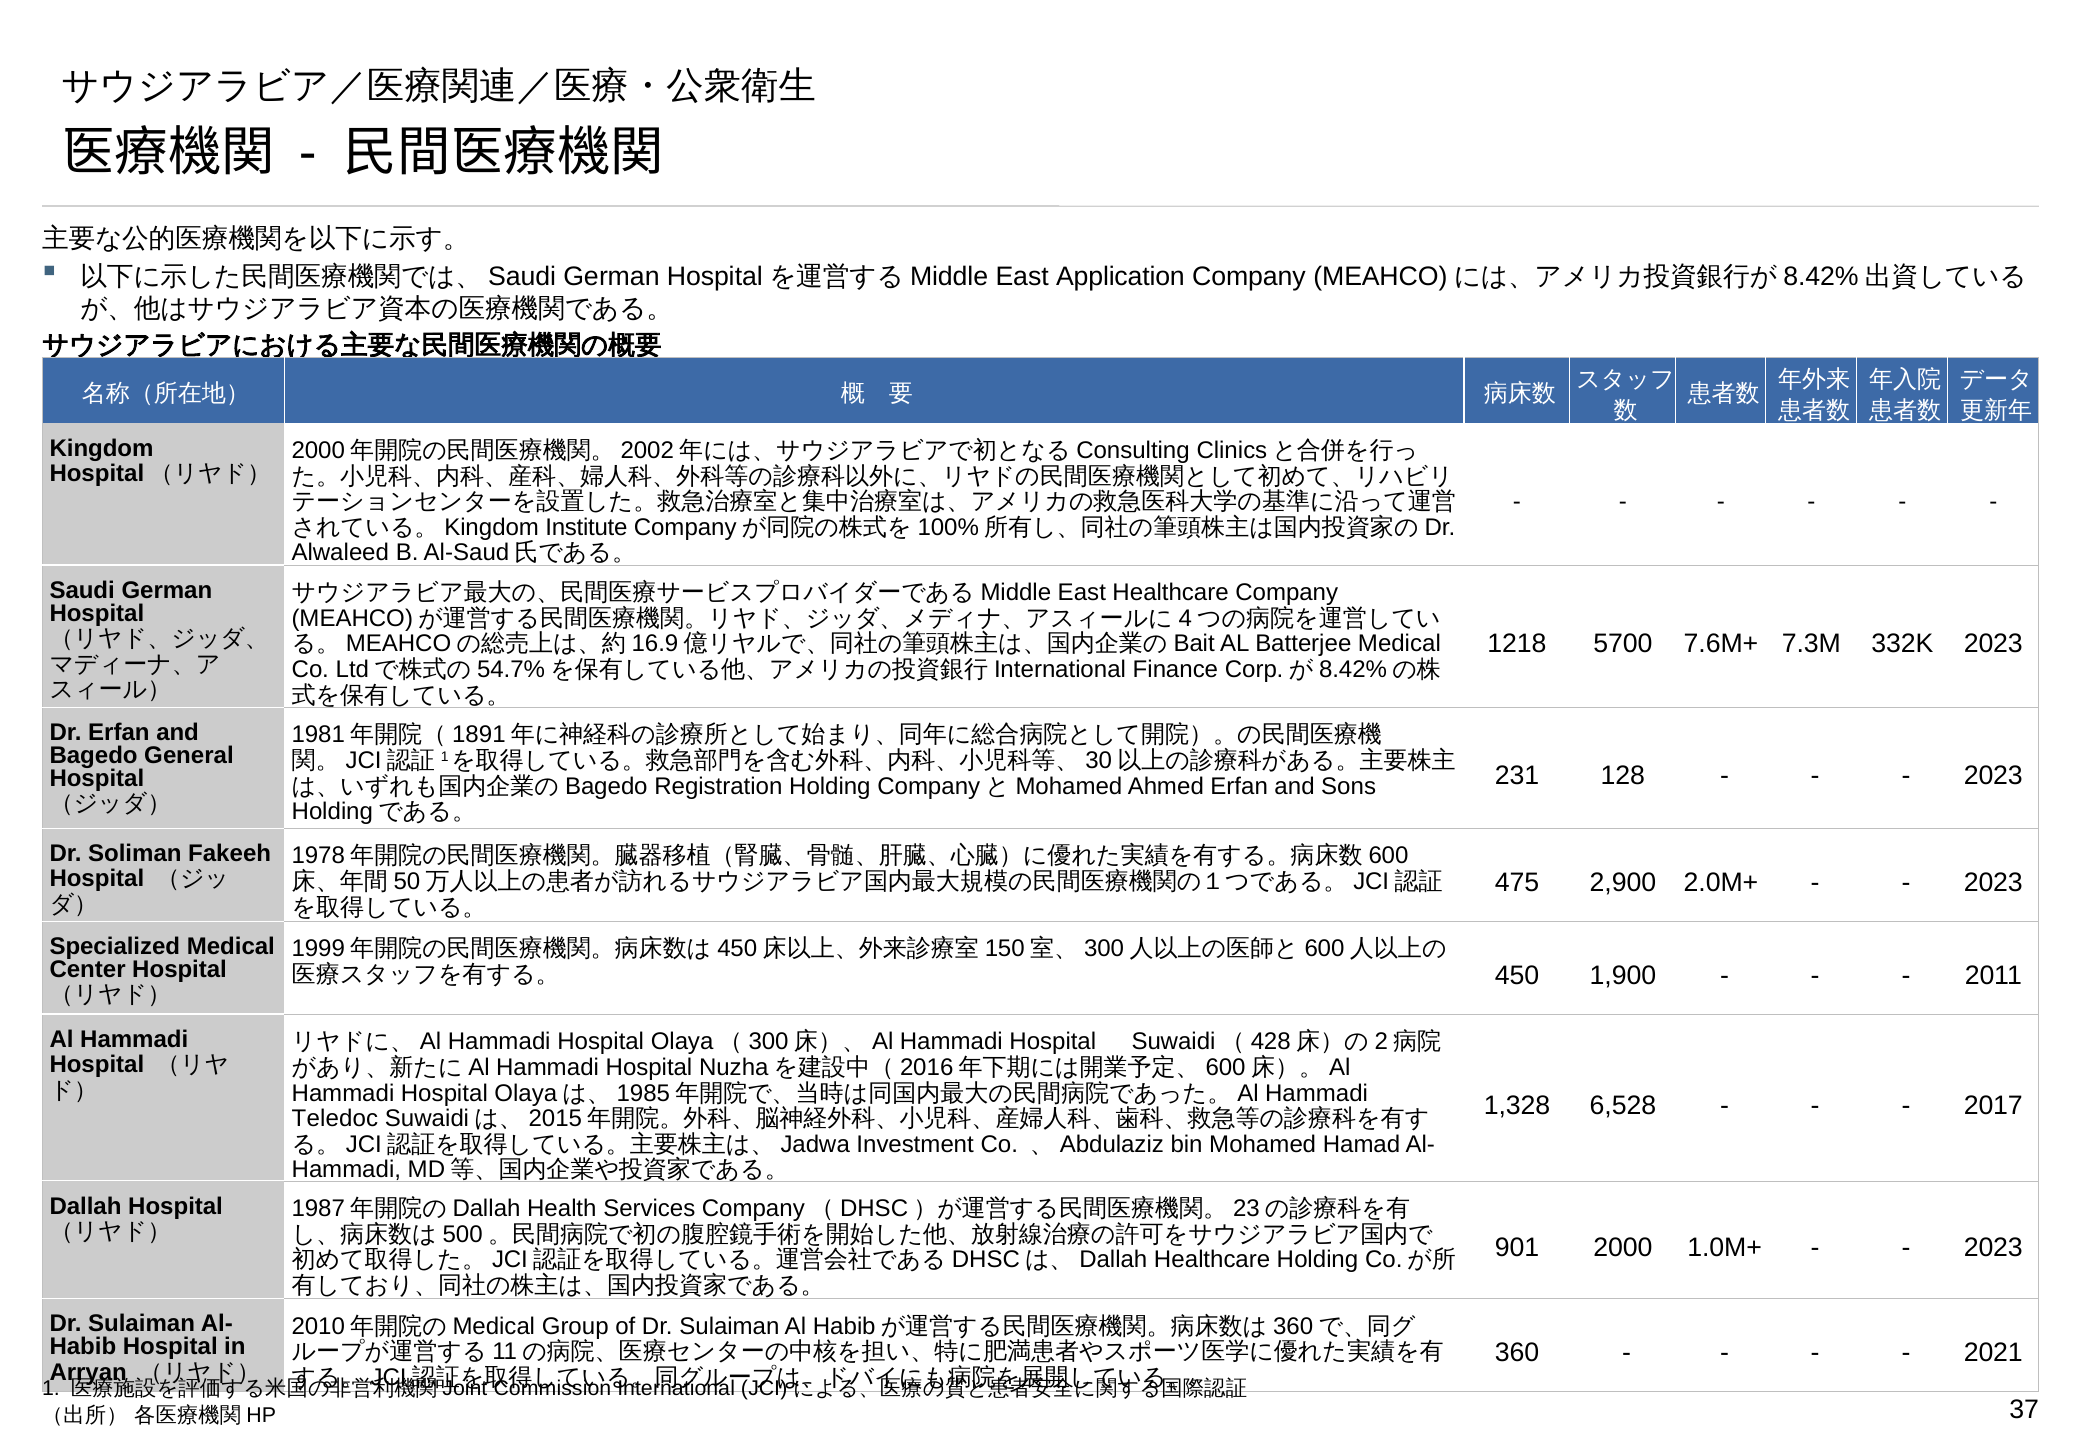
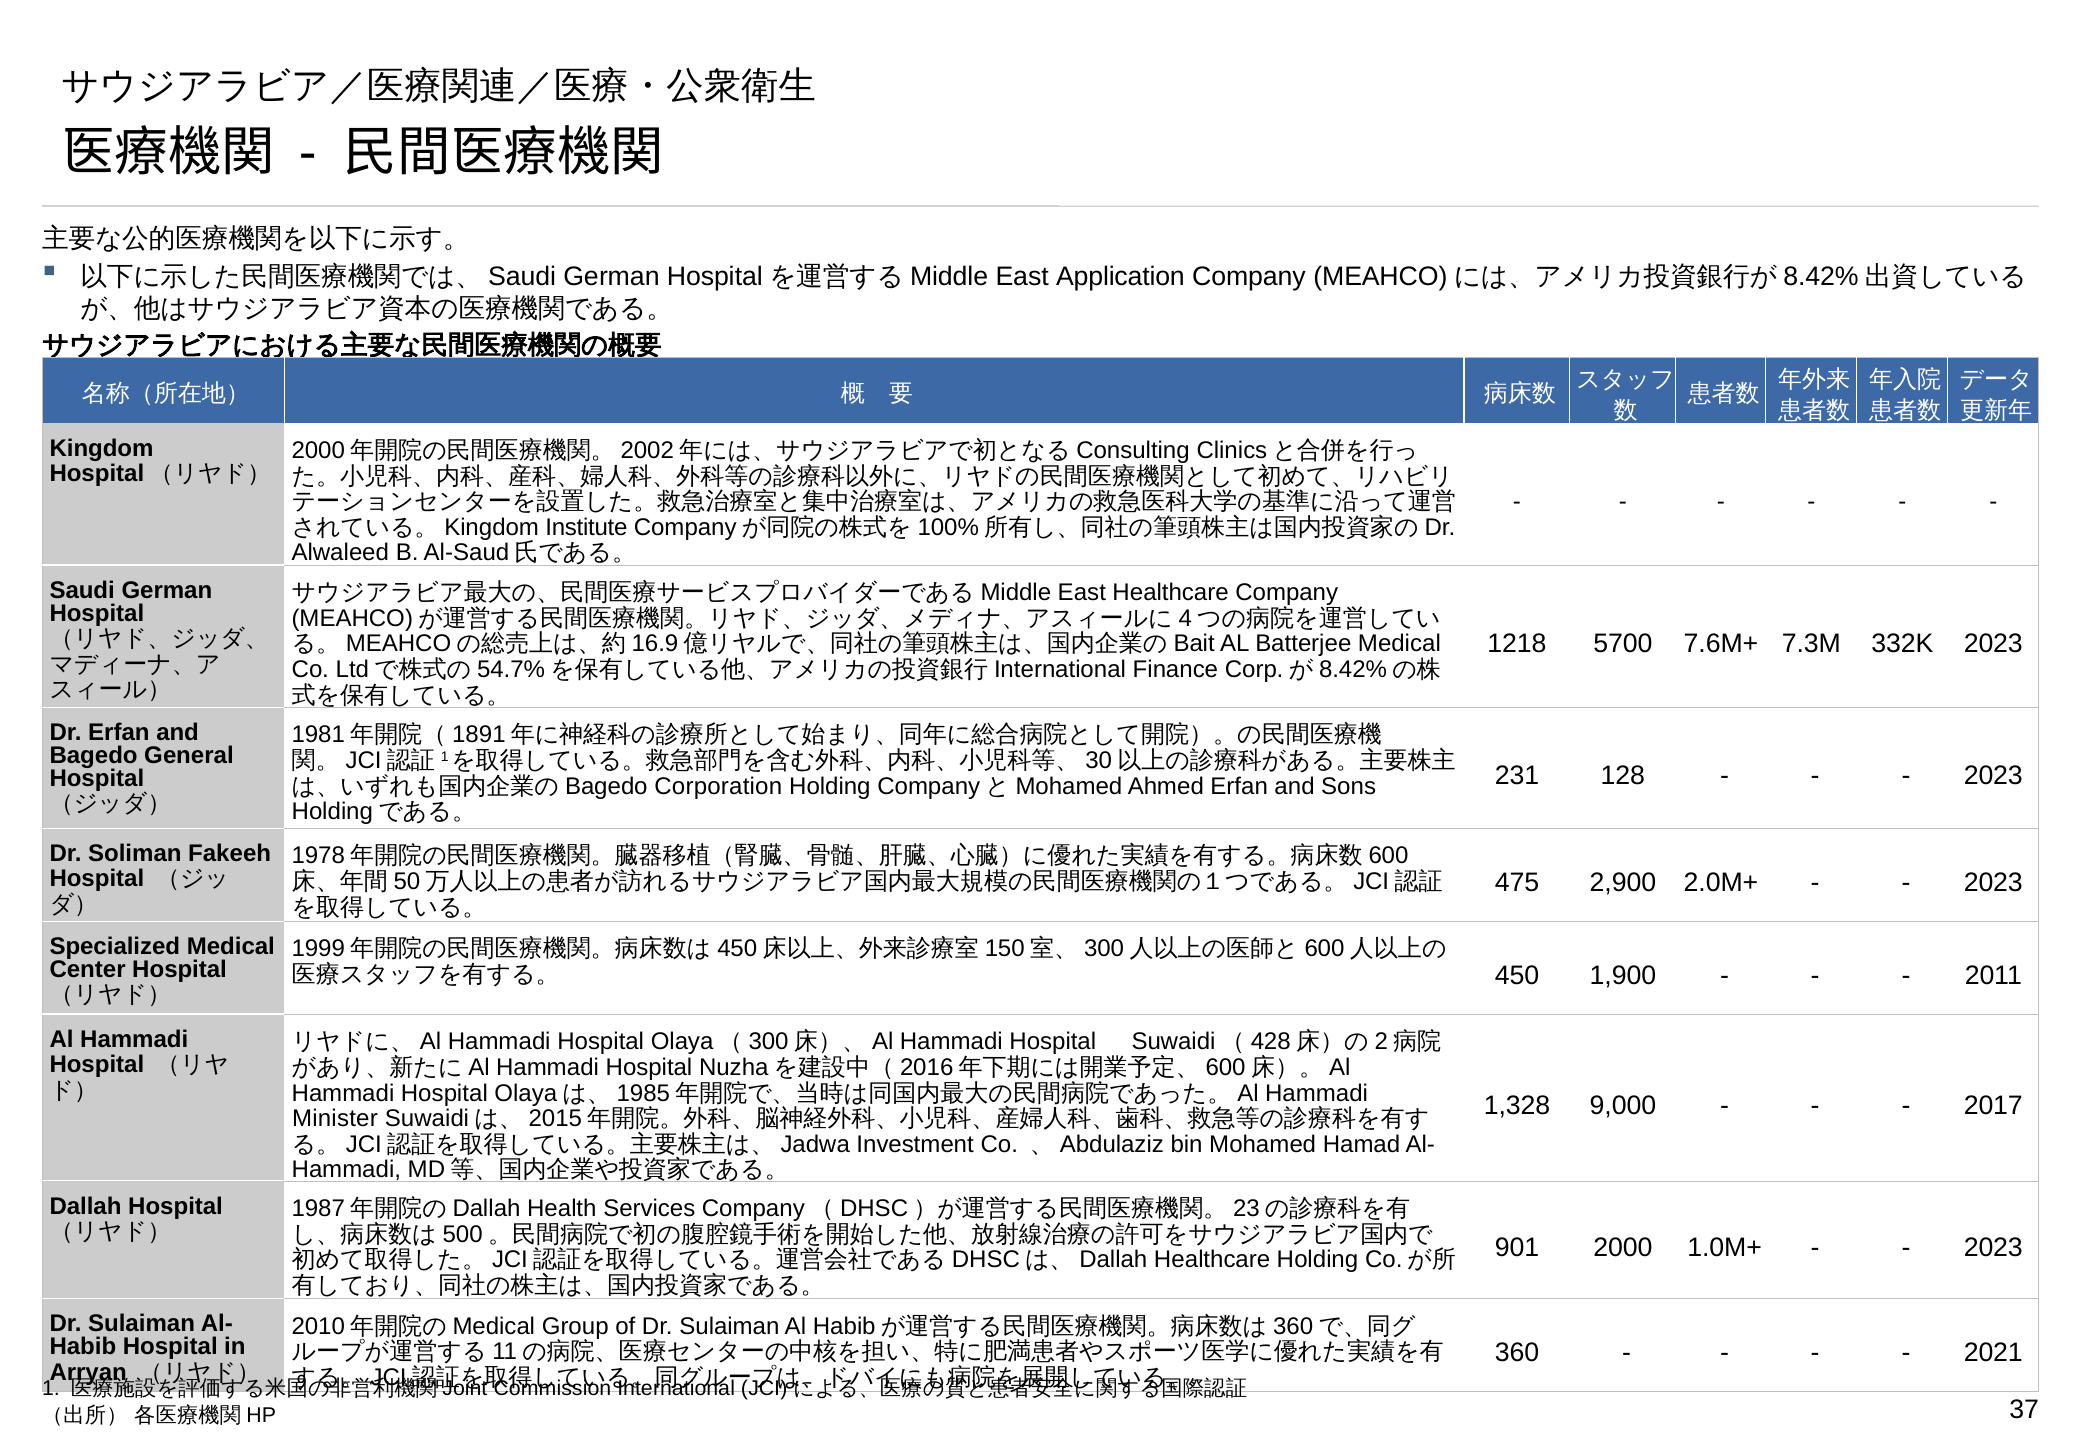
Registration: Registration -> Corporation (718, 786)
6,528: 6,528 -> 9,000 (1623, 1105)
Teledoc: Teledoc -> Minister (335, 1118)
